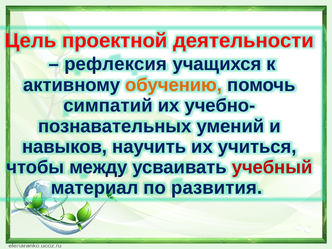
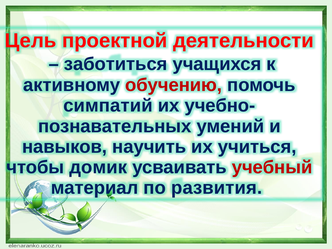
рефлексия: рефлексия -> заботиться (116, 64)
обучению colour: orange -> red (174, 85)
между: между -> домик (98, 167)
